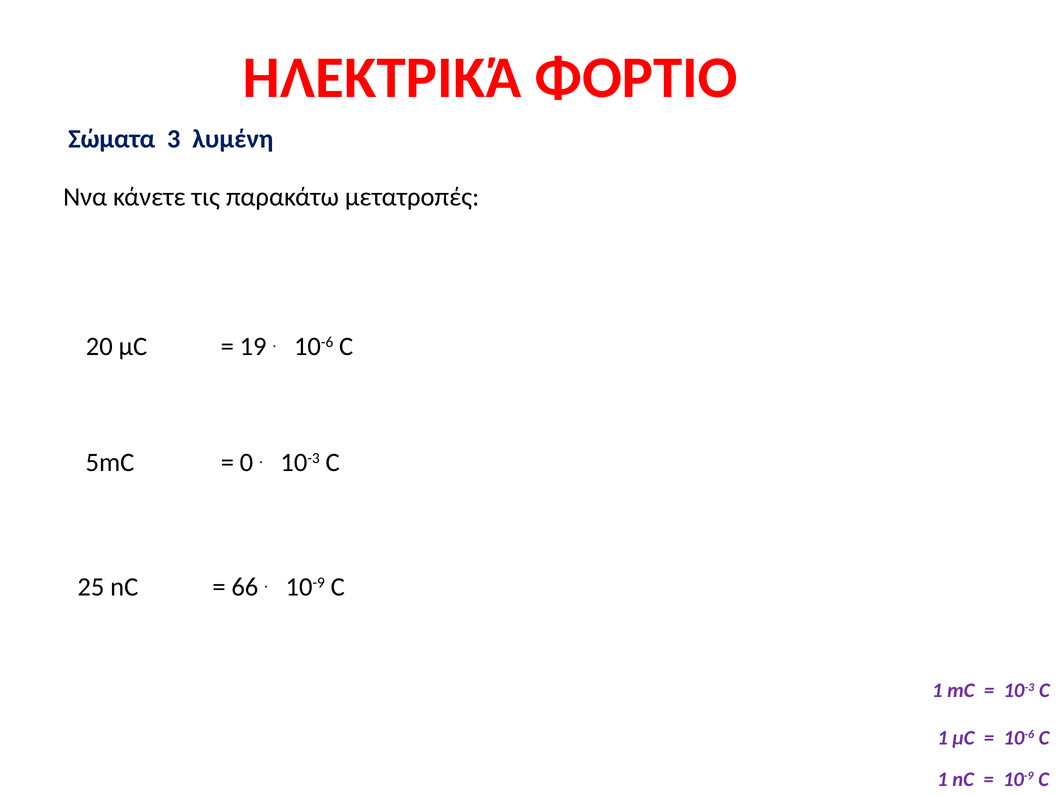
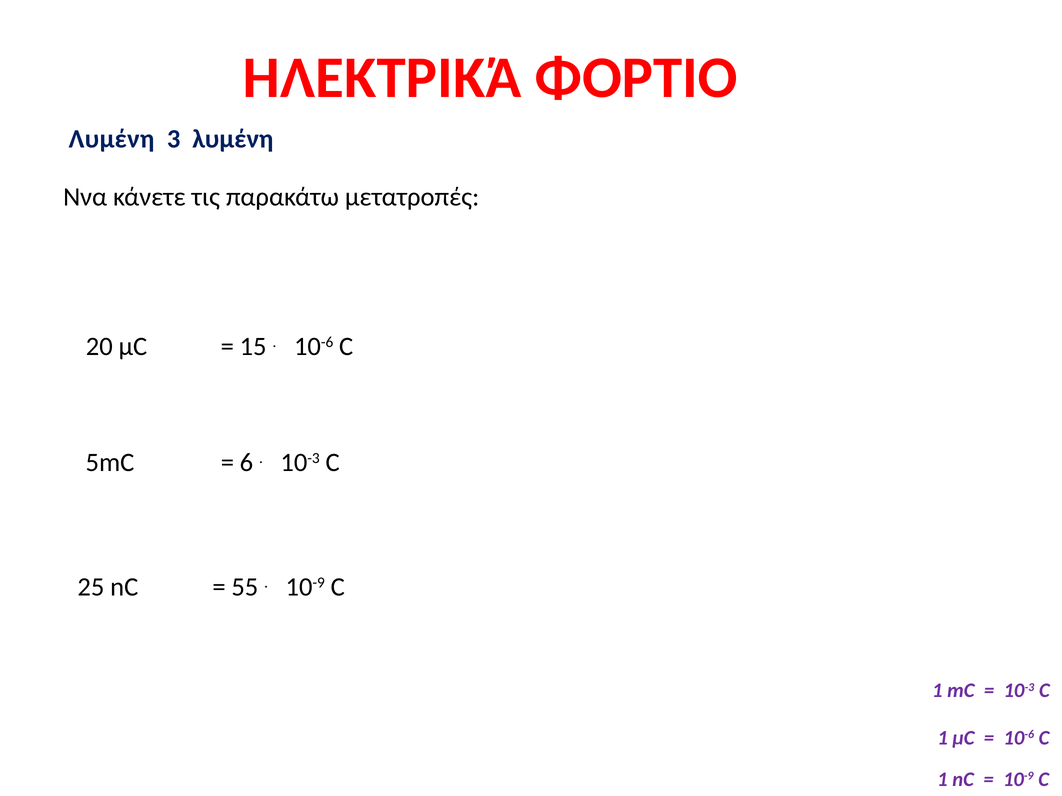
Σώματα: Σώματα -> Λυμένη (112, 139)
19: 19 -> 15 (253, 347)
0: 0 -> 6 (246, 463)
66: 66 -> 55 (245, 587)
